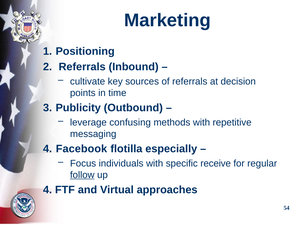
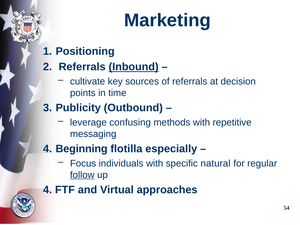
Inbound underline: none -> present (134, 67)
Facebook: Facebook -> Beginning (82, 149)
receive: receive -> natural (216, 163)
